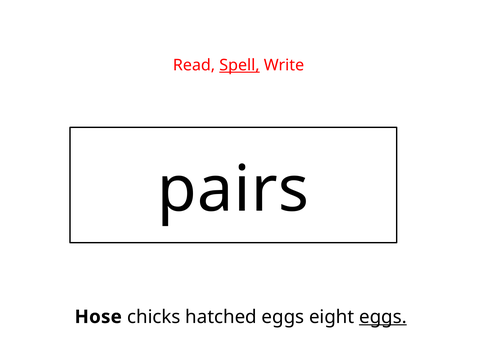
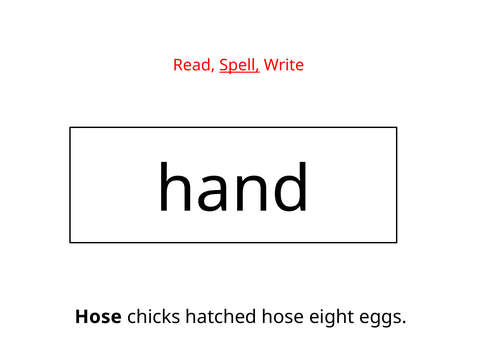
pairs: pairs -> hand (233, 190)
hatched eggs: eggs -> hose (283, 317)
eggs underline: present -> none (383, 317)
